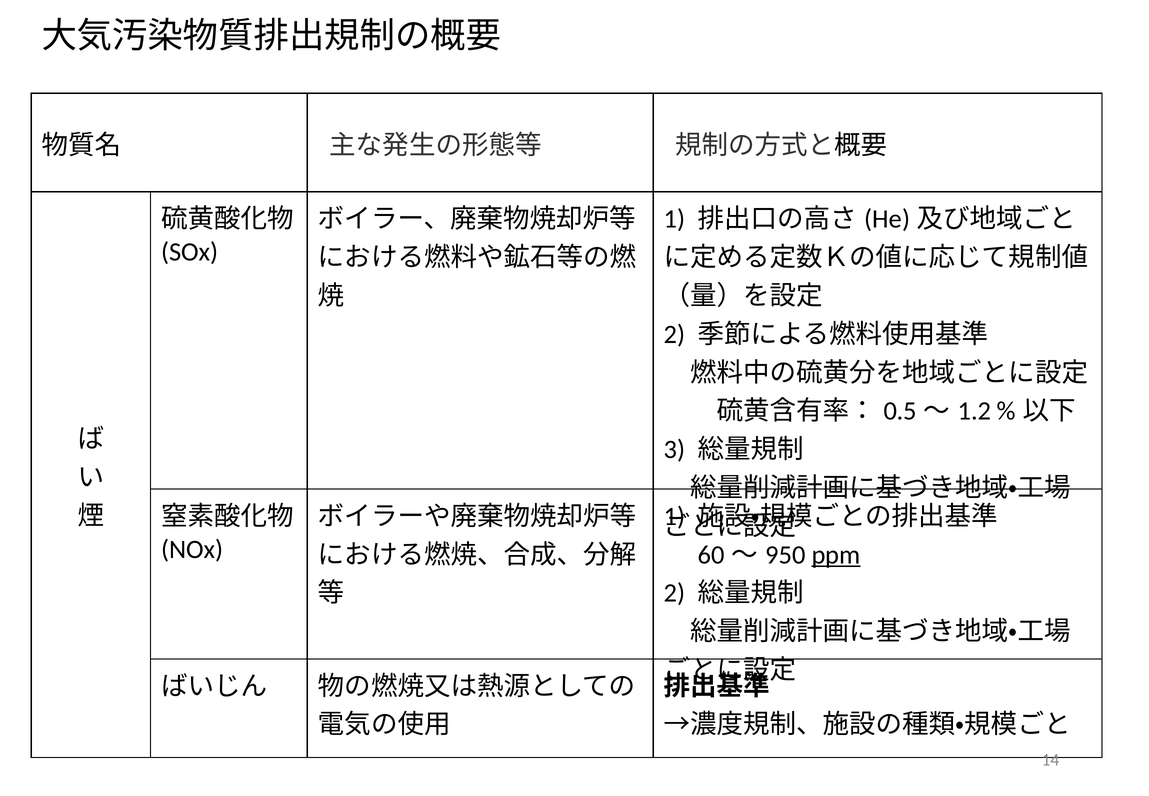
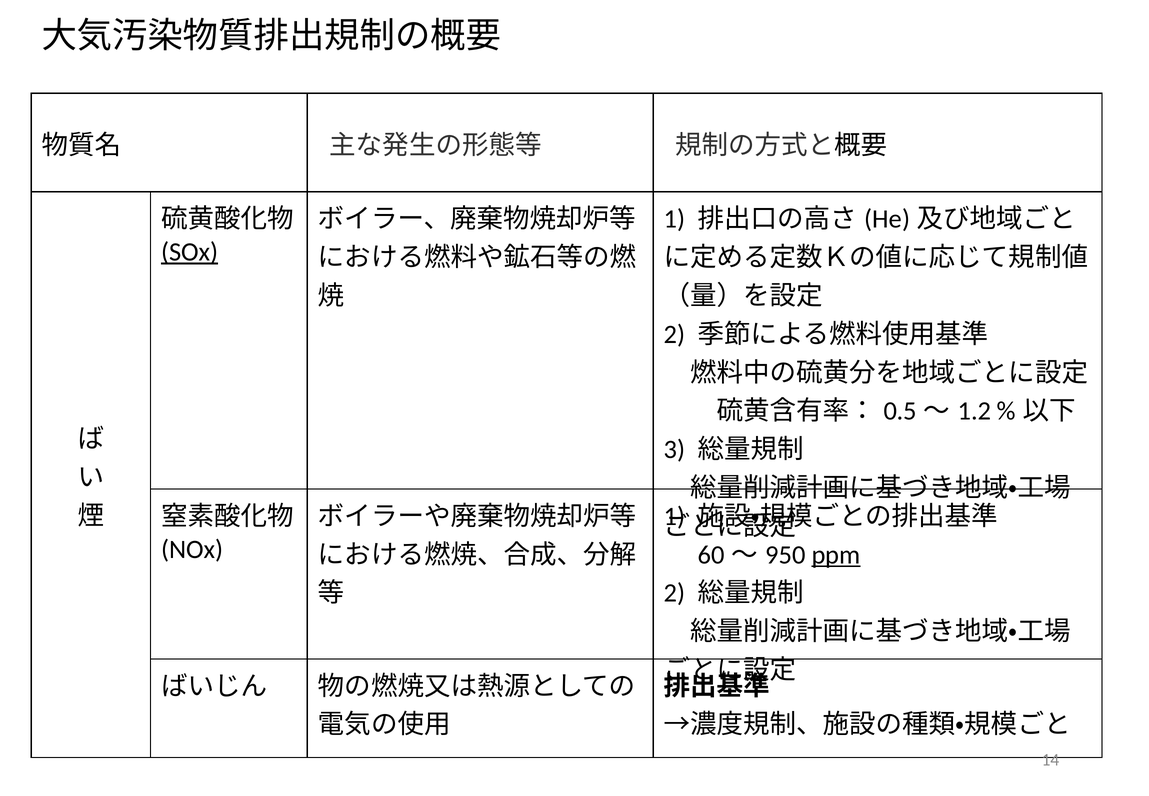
SOx underline: none -> present (190, 252)
